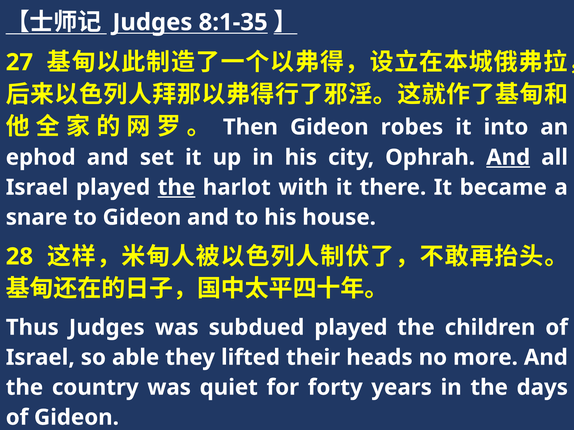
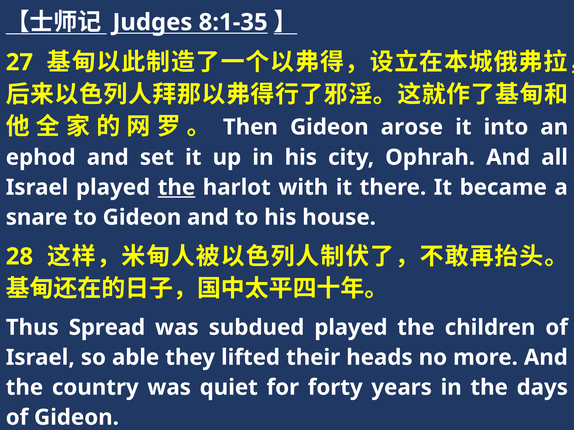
robes: robes -> arose (412, 127)
And underline: present -> none (508, 158)
Thus Judges: Judges -> Spread (107, 328)
